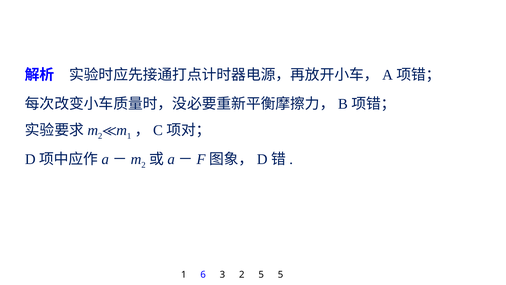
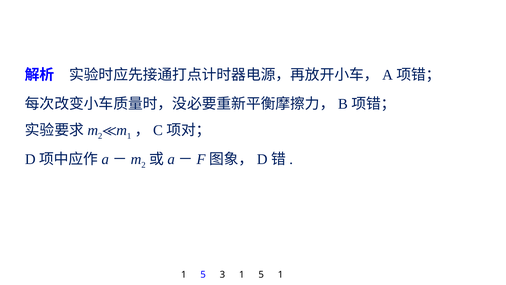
6: 6 -> 5 (203, 275)
3 2: 2 -> 1 (242, 275)
5 5: 5 -> 1 (281, 275)
